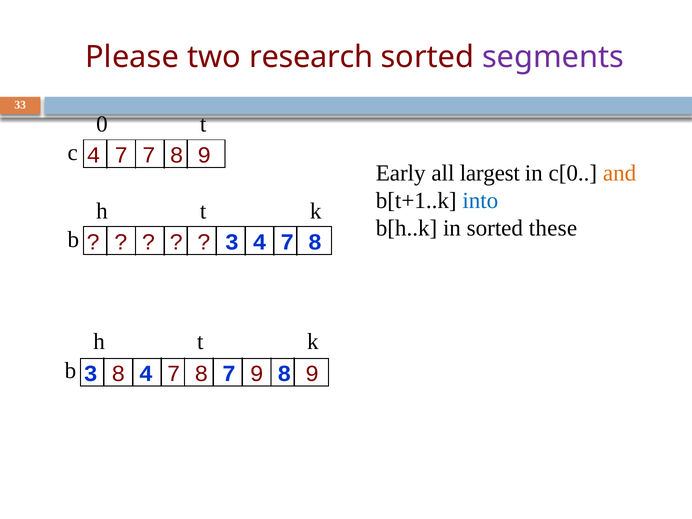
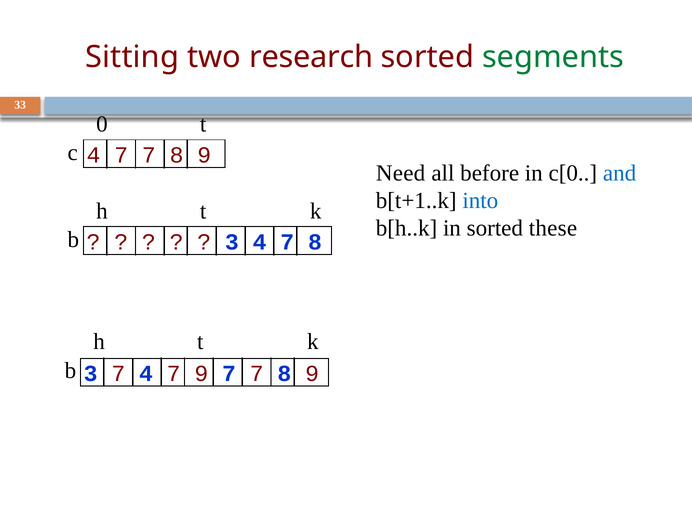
Please: Please -> Sitting (132, 57)
segments colour: purple -> green (553, 57)
Early: Early -> Need (401, 173)
largest: largest -> before (490, 173)
and colour: orange -> blue (620, 173)
3 8: 8 -> 7 (118, 374)
8: 8 -> 9 (201, 374)
9: 9 -> 7 (257, 374)
